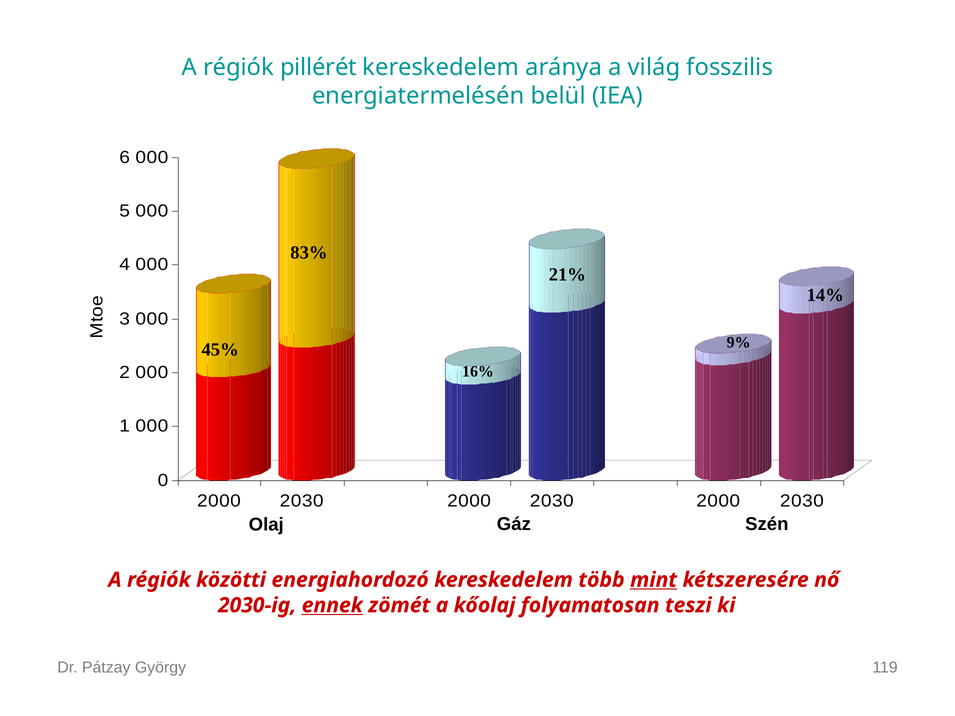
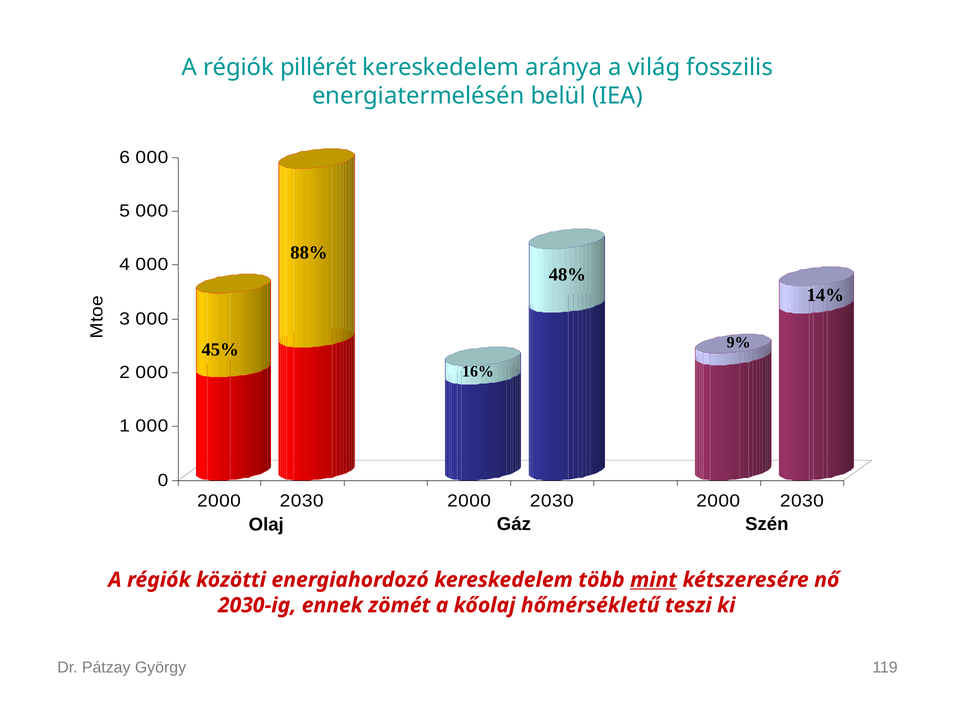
83%: 83% -> 88% (309, 253)
21%: 21% -> 48% (567, 275)
ennek underline: present -> none (332, 606)
folyamatosan: folyamatosan -> hőmérsékletű (590, 606)
